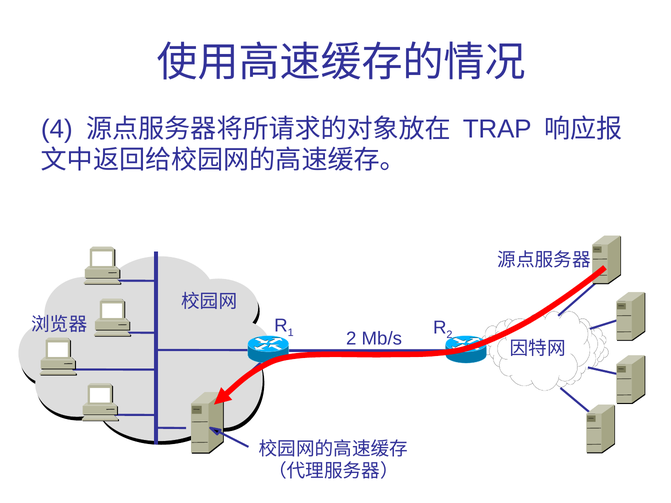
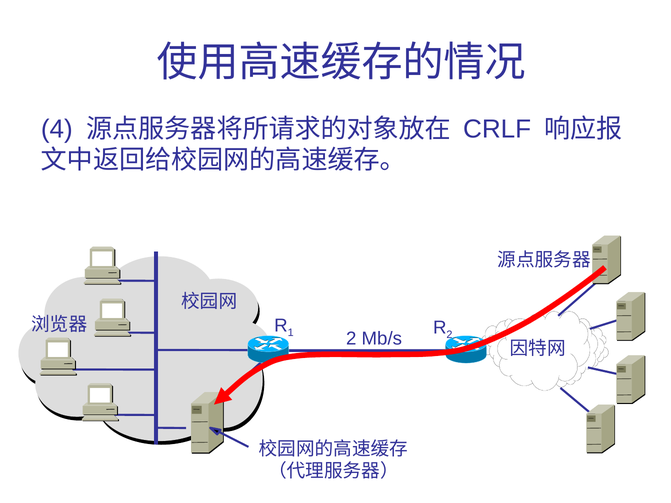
TRAP: TRAP -> CRLF (497, 129)
